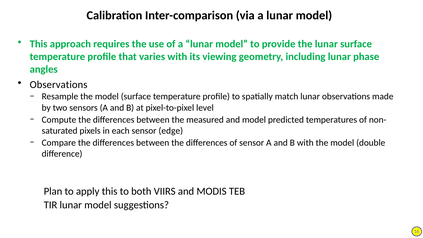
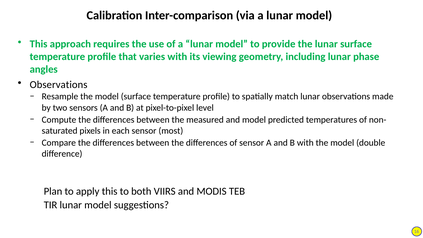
edge: edge -> most (171, 131)
